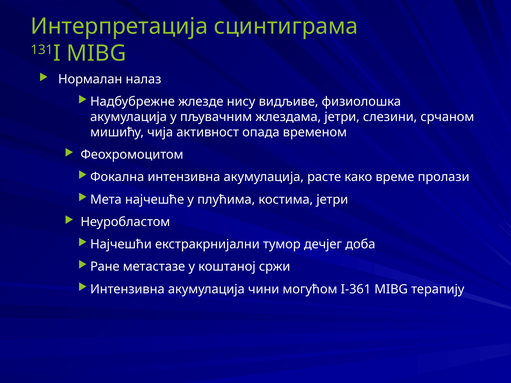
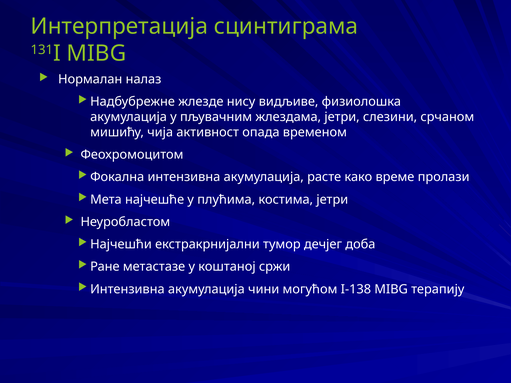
I-361: I-361 -> I-138 (356, 289)
